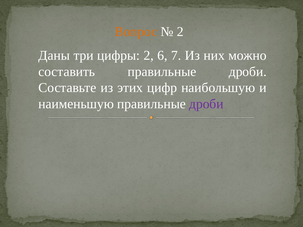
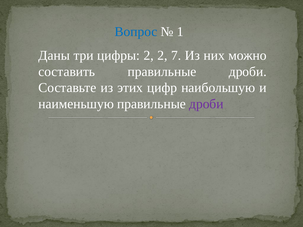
Вопрос colour: orange -> blue (136, 32)
2: 2 -> 1 (180, 32)
2 6: 6 -> 2 (162, 55)
